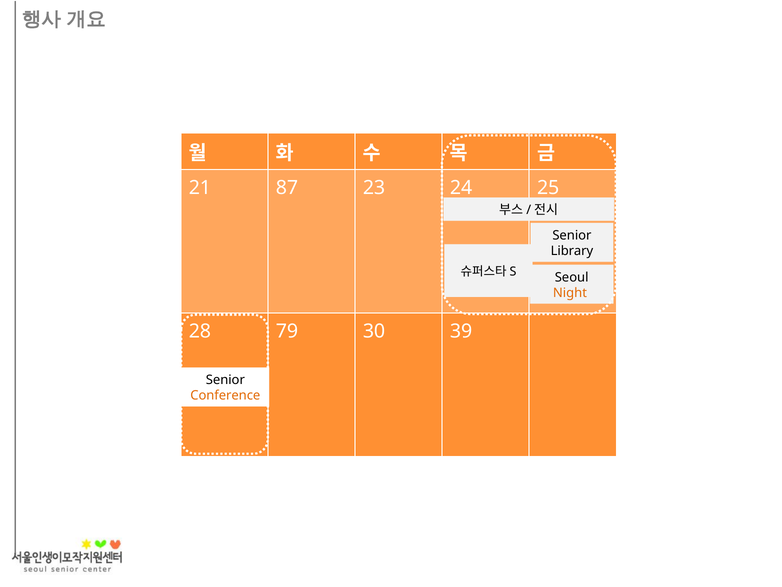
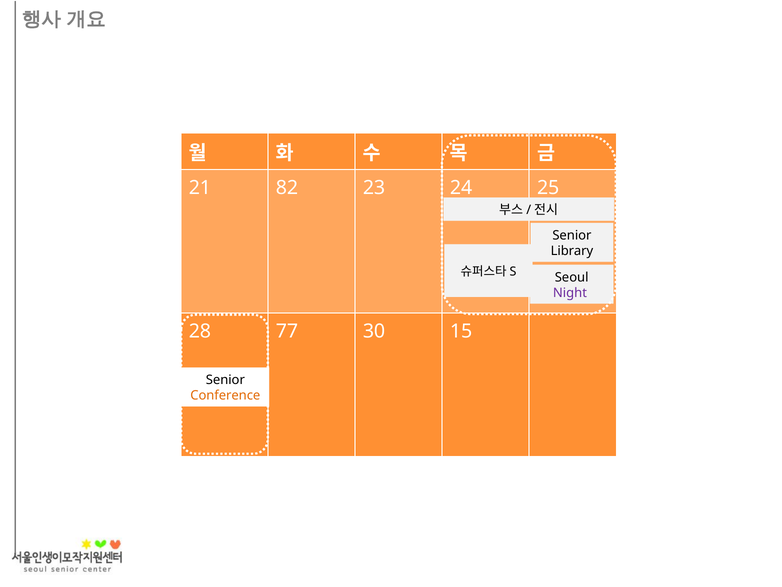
87: 87 -> 82 (287, 188)
Night colour: orange -> purple (570, 293)
79: 79 -> 77 (287, 331)
39: 39 -> 15 (461, 331)
